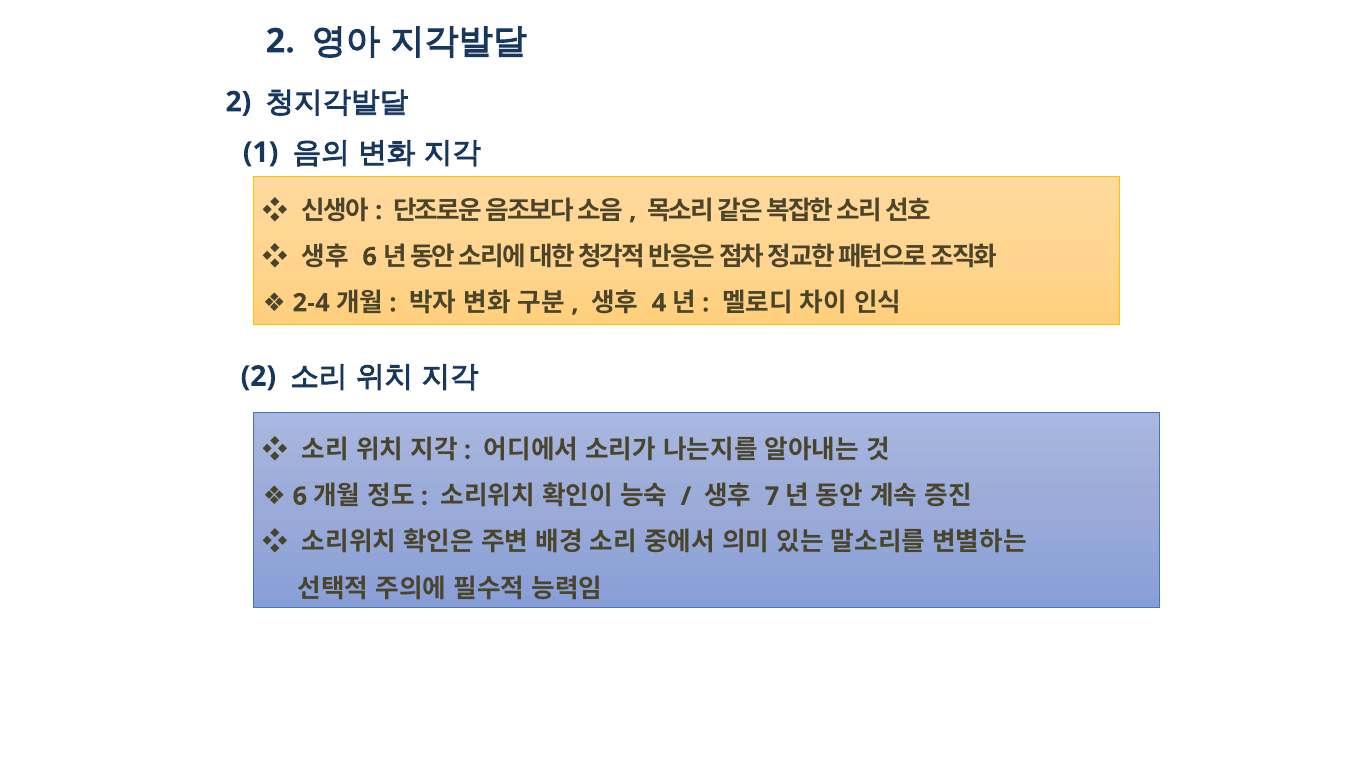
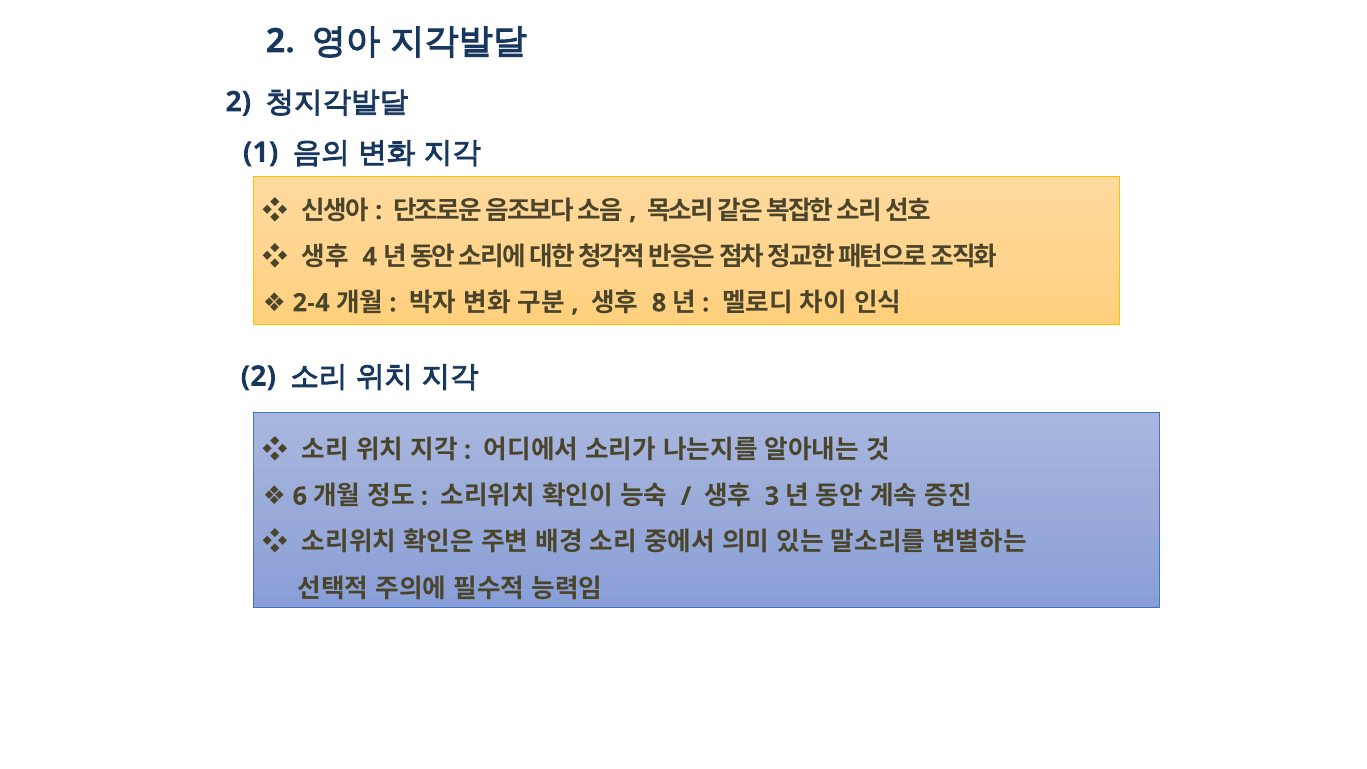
6: 6 -> 4 (370, 257)
4: 4 -> 8 (659, 303)
7: 7 -> 3 (772, 496)
